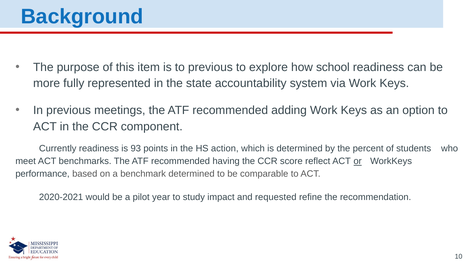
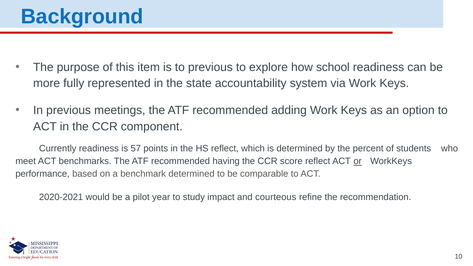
93: 93 -> 57 (136, 149)
HS action: action -> reflect (225, 149)
requested: requested -> courteous (276, 197)
